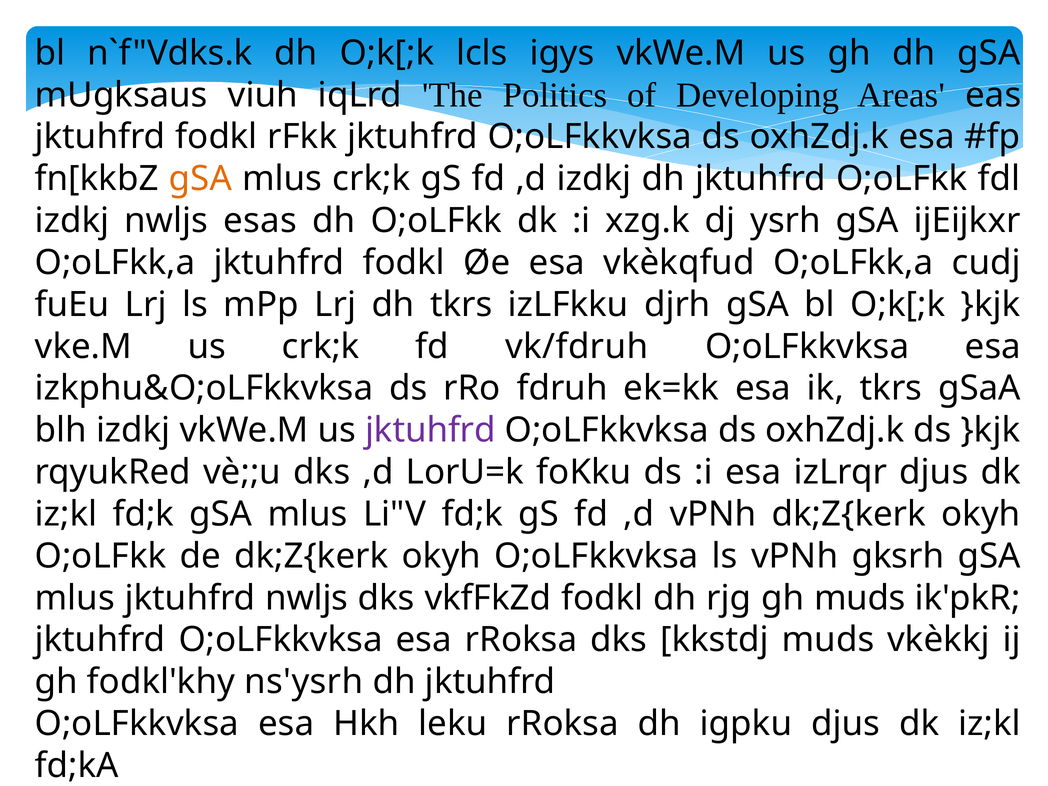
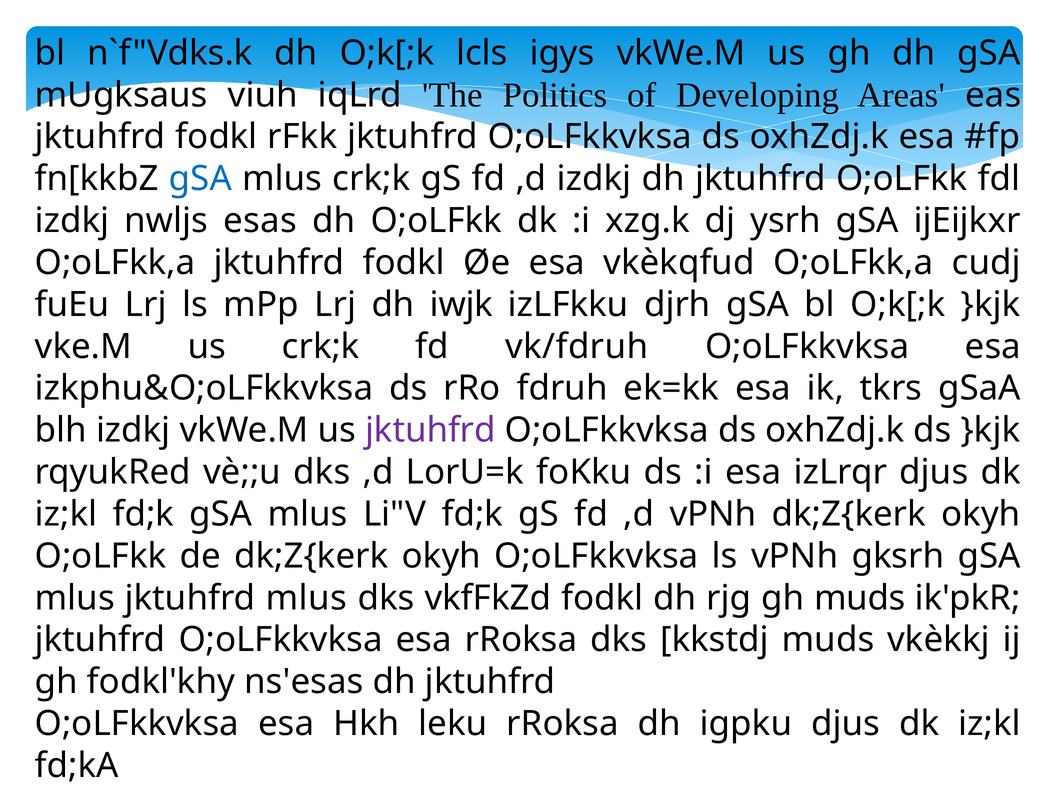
gSA colour: orange -> blue (200, 179)
dh tkrs: tkrs -> iwjk (461, 305)
jktuhfrd nwljs: nwljs -> mlus (306, 598)
ns'ysrh: ns'ysrh -> ns'esas (304, 682)
